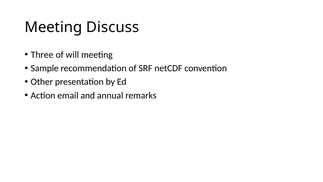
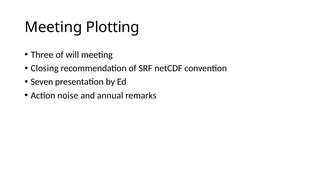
Discuss: Discuss -> Plotting (113, 27)
Sample: Sample -> Closing (45, 68)
Other: Other -> Seven (42, 82)
email: email -> noise (68, 95)
